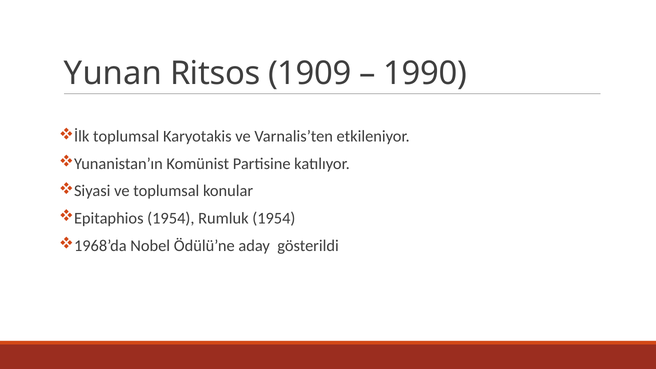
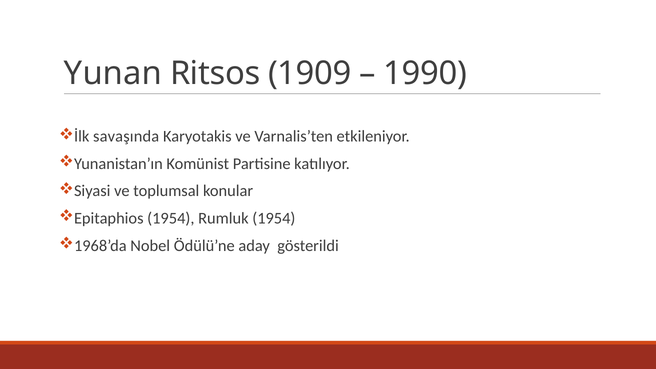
İlk toplumsal: toplumsal -> savaşında (126, 137)
